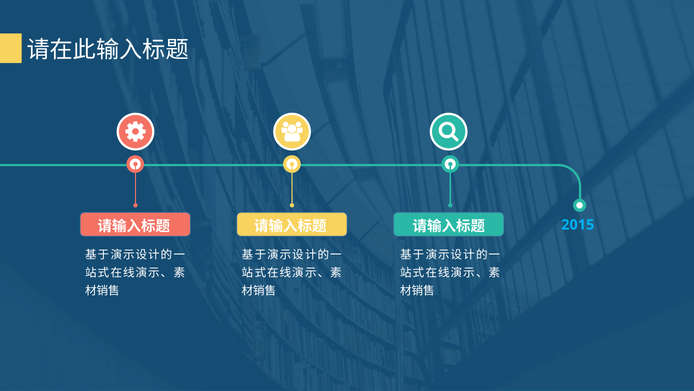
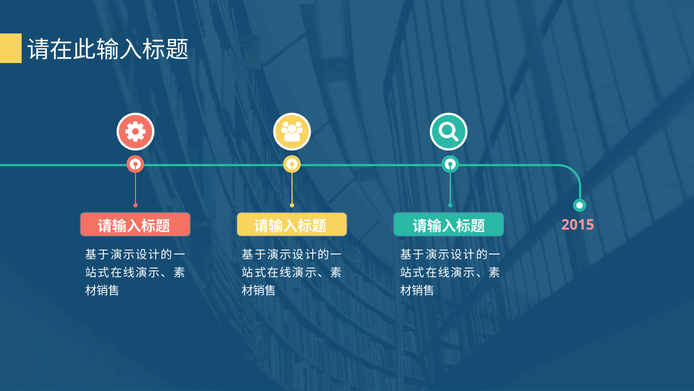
2015 colour: light blue -> pink (578, 224)
